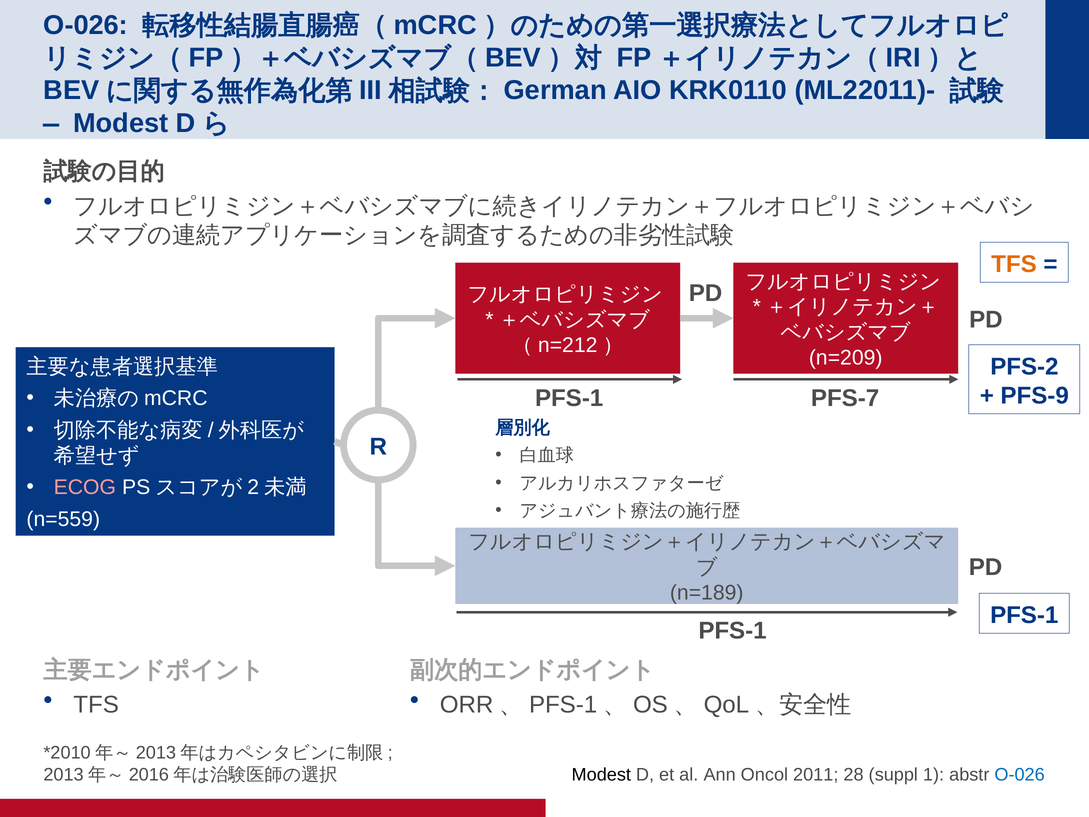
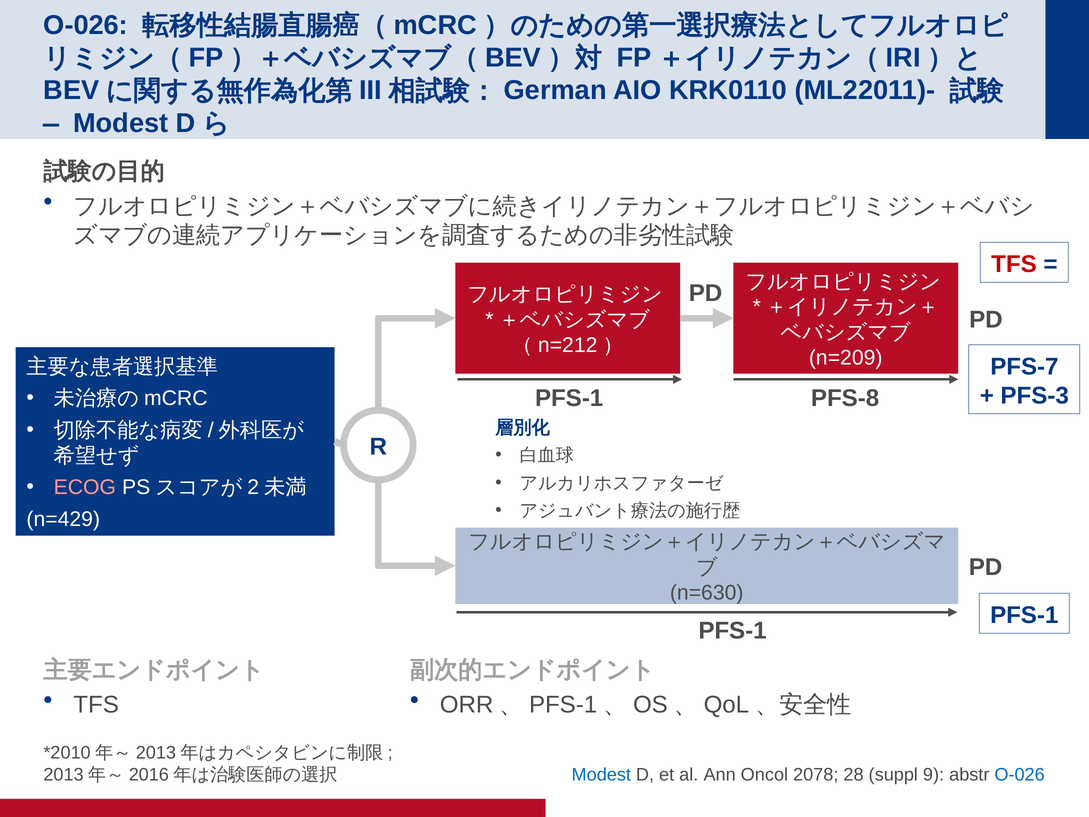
TFS colour: orange -> red (1014, 264)
PFS-2: PFS-2 -> PFS-7 (1024, 366)
PFS-9: PFS-9 -> PFS-3 (1035, 395)
PFS-7: PFS-7 -> PFS-8 (845, 398)
n=559: n=559 -> n=429 (63, 519)
n=189: n=189 -> n=630 (707, 593)
Modest colour: black -> blue (601, 774)
2011: 2011 -> 2078 (816, 774)
1: 1 -> 9 (934, 774)
